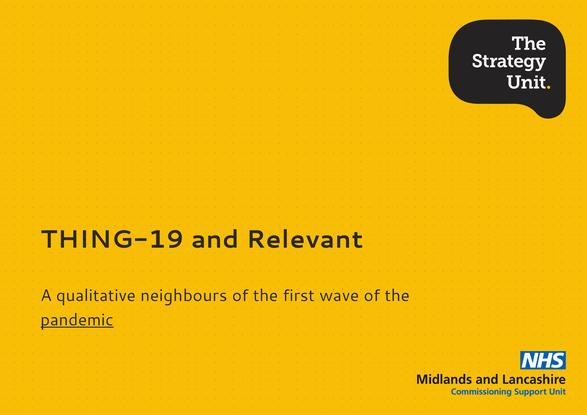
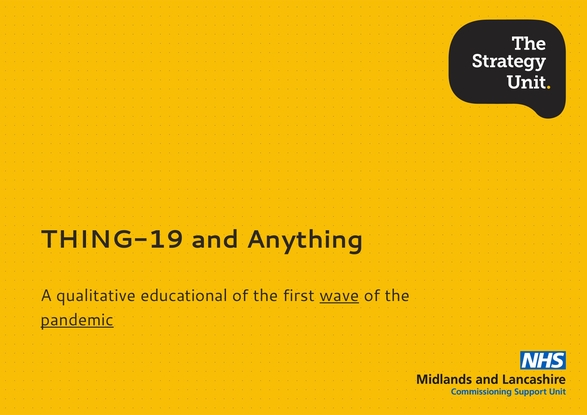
Relevant: Relevant -> Anything (305, 240)
neighbours: neighbours -> educational (184, 296)
wave underline: none -> present (339, 296)
